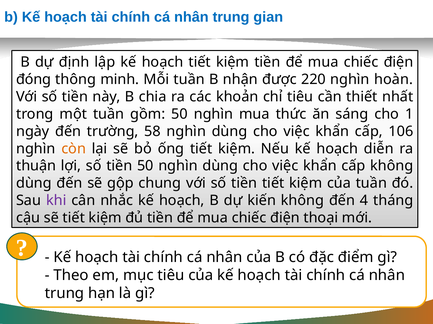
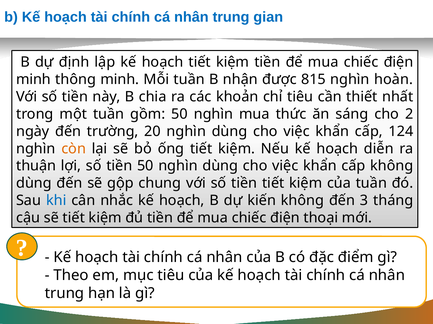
đóng: đóng -> minh (34, 80)
220: 220 -> 815 (313, 80)
1: 1 -> 2 (409, 114)
58: 58 -> 20 (153, 132)
106: 106 -> 124 (401, 132)
khi colour: purple -> blue (56, 201)
4: 4 -> 3 (364, 201)
